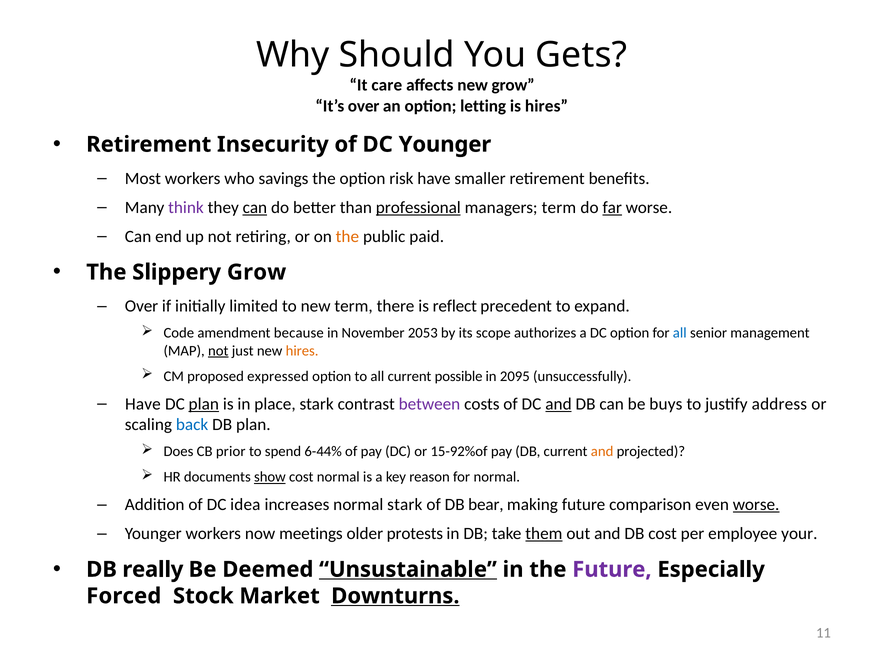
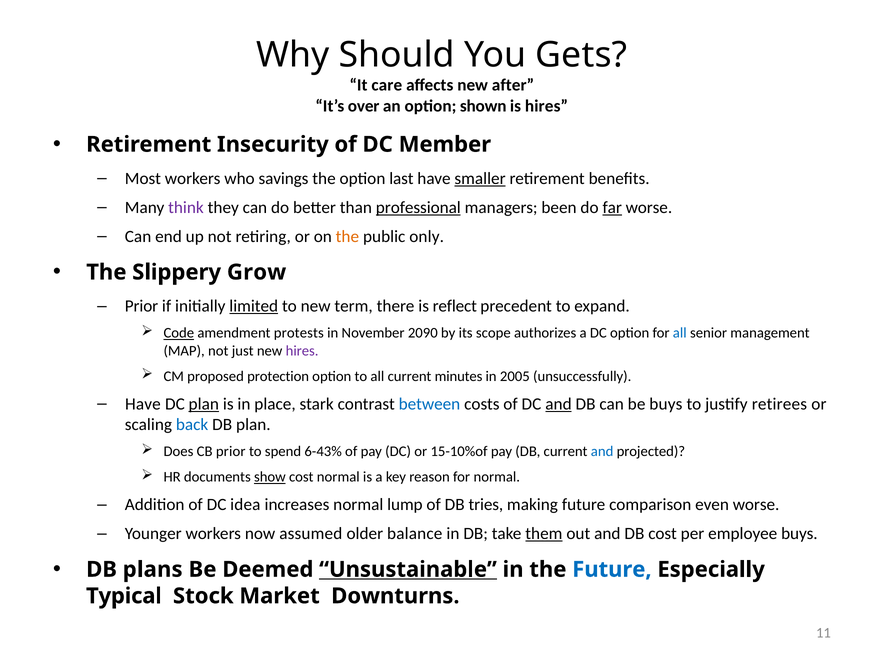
new grow: grow -> after (513, 85)
letting: letting -> shown (483, 106)
DC Younger: Younger -> Member (445, 144)
risk: risk -> last (401, 179)
smaller underline: none -> present (480, 179)
can underline: present -> none (255, 207)
managers term: term -> been (559, 207)
paid: paid -> only (427, 236)
Over: Over -> Prior (142, 306)
limited underline: none -> present (254, 306)
Code underline: none -> present (179, 333)
because: because -> protests (299, 333)
2053: 2053 -> 2090 (423, 333)
not underline: present -> none (218, 351)
hires colour: orange -> purple (302, 351)
expressed: expressed -> protection (278, 376)
possible: possible -> minutes (459, 376)
2095: 2095 -> 2005 (515, 376)
between colour: purple -> blue (429, 404)
address: address -> retirees (779, 404)
6-44%: 6-44% -> 6-43% (323, 452)
15-92%of: 15-92%of -> 15-10%of (459, 452)
and colour: orange -> blue (602, 452)
normal stark: stark -> lump (405, 505)
bear: bear -> tries (486, 505)
worse underline: present -> none (756, 505)
meetings: meetings -> assumed (311, 534)
protests: protests -> balance (415, 534)
employee your: your -> buys (799, 534)
really: really -> plans (153, 569)
Future colour: purple -> blue (612, 569)
Forced: Forced -> Typical (124, 596)
Downturns underline: present -> none (395, 596)
